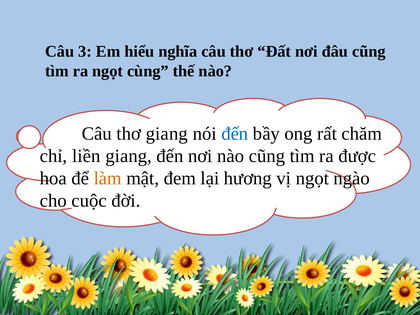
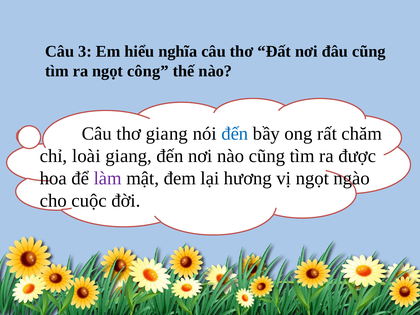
cùng: cùng -> công (148, 71)
liền: liền -> loài (86, 156)
làm colour: orange -> purple (108, 178)
